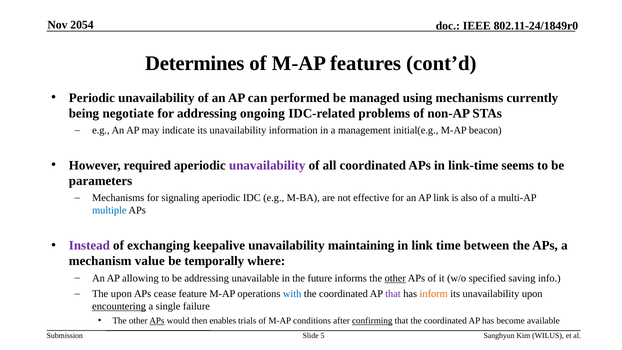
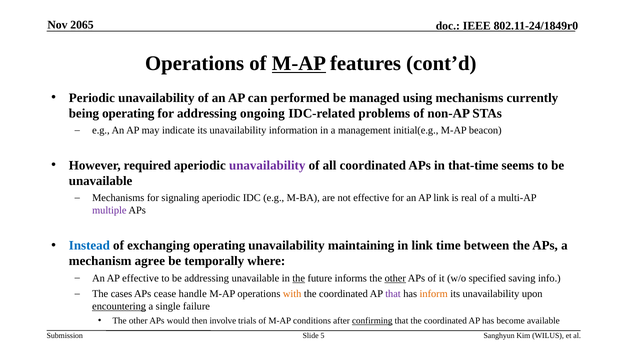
2054: 2054 -> 2065 (82, 25)
Determines: Determines -> Operations (195, 64)
M-AP underline: none -> present (299, 64)
being negotiate: negotiate -> operating (128, 113)
link-time: link-time -> that-time (473, 165)
parameters: parameters -> unavailable (101, 181)
also: also -> real (469, 198)
multiple colour: blue -> purple (109, 210)
Instead colour: purple -> blue (89, 245)
exchanging keepalive: keepalive -> operating (219, 245)
value: value -> agree (150, 261)
AP allowing: allowing -> effective (140, 278)
the underline: none -> present (299, 278)
The upon: upon -> cases (121, 294)
feature: feature -> handle (193, 294)
with colour: blue -> orange (292, 294)
APs underline: present -> none (157, 321)
enables: enables -> involve (223, 321)
